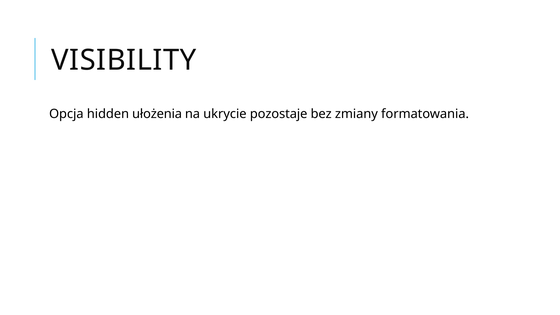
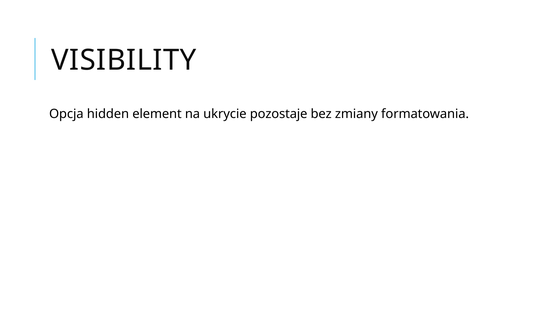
ułożenia: ułożenia -> element (157, 114)
